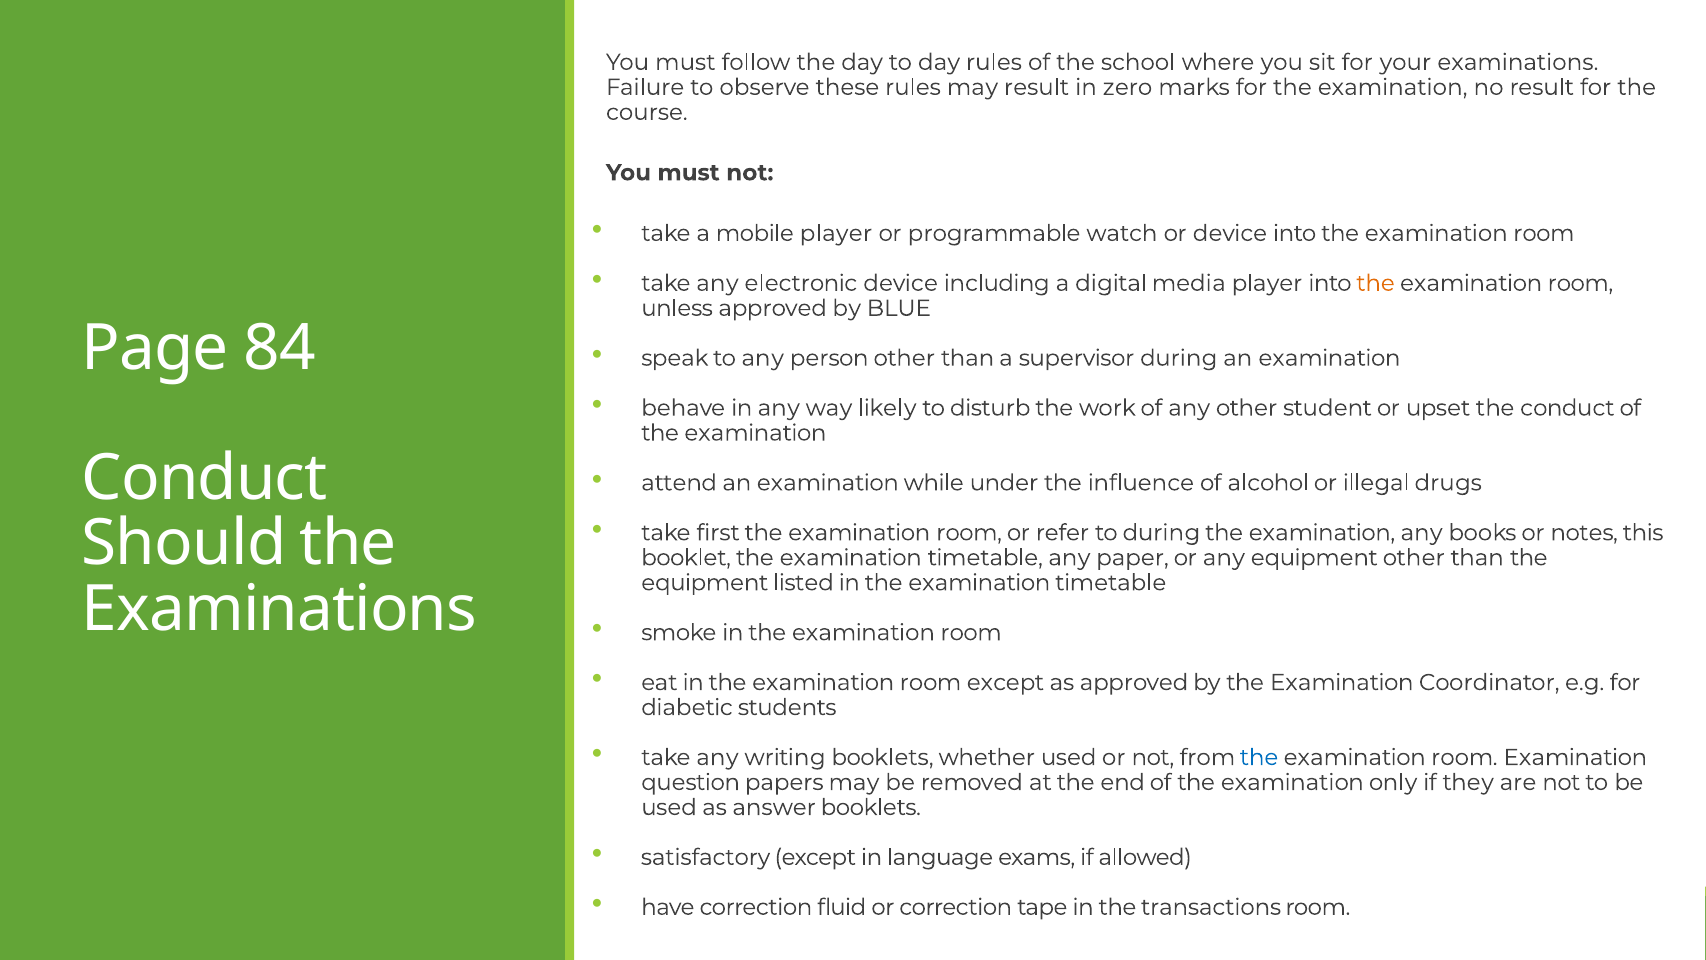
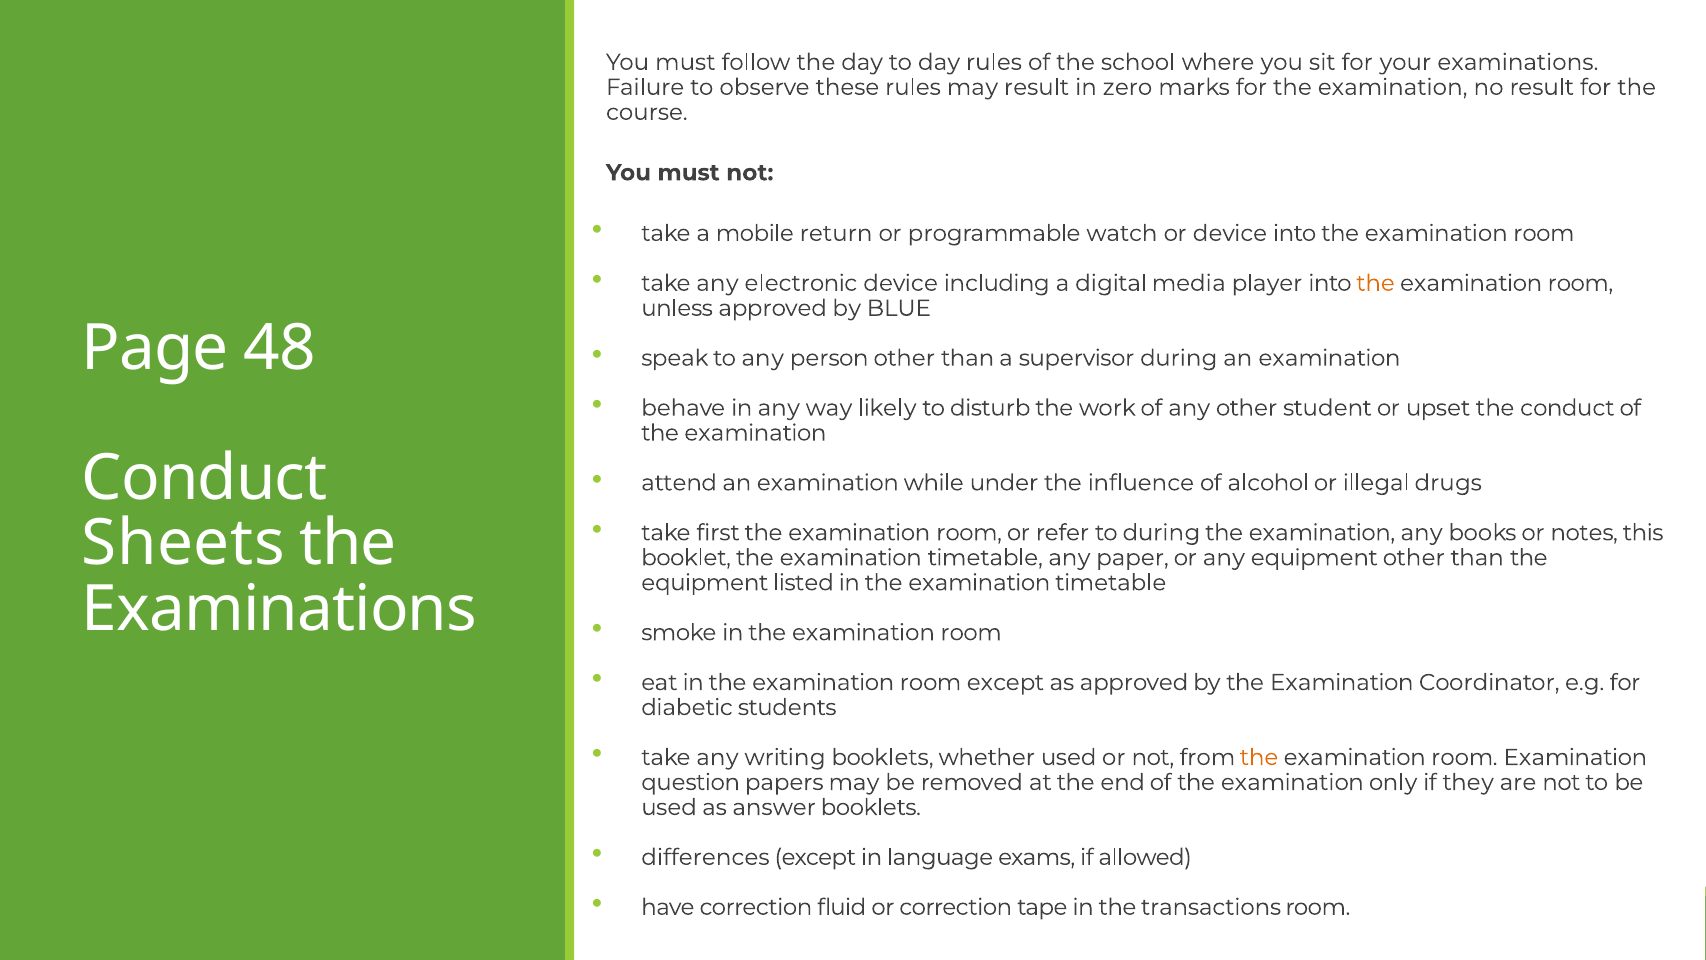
mobile player: player -> return (836, 233)
84: 84 -> 48 (280, 348)
Should: Should -> Sheets (183, 543)
the colour: blue -> orange (1259, 757)
satisfactory: satisfactory -> differences (705, 857)
